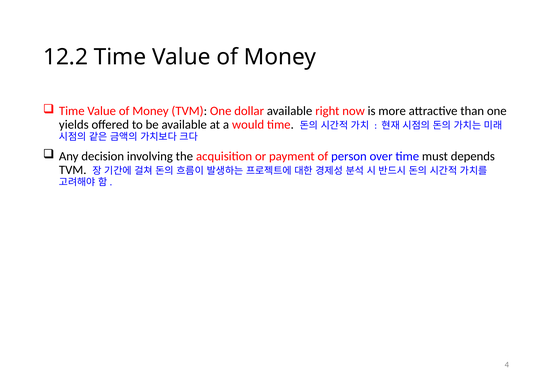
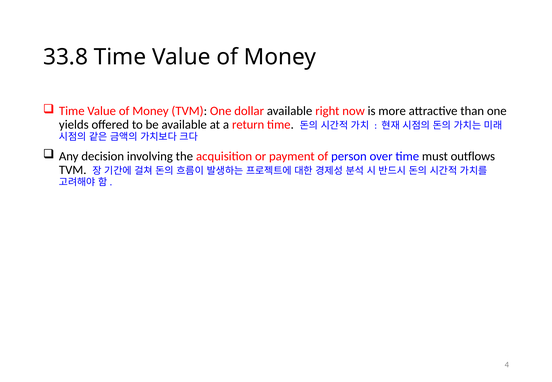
12.2: 12.2 -> 33.8 (66, 57)
would: would -> return (248, 125)
depends: depends -> outflows (473, 156)
